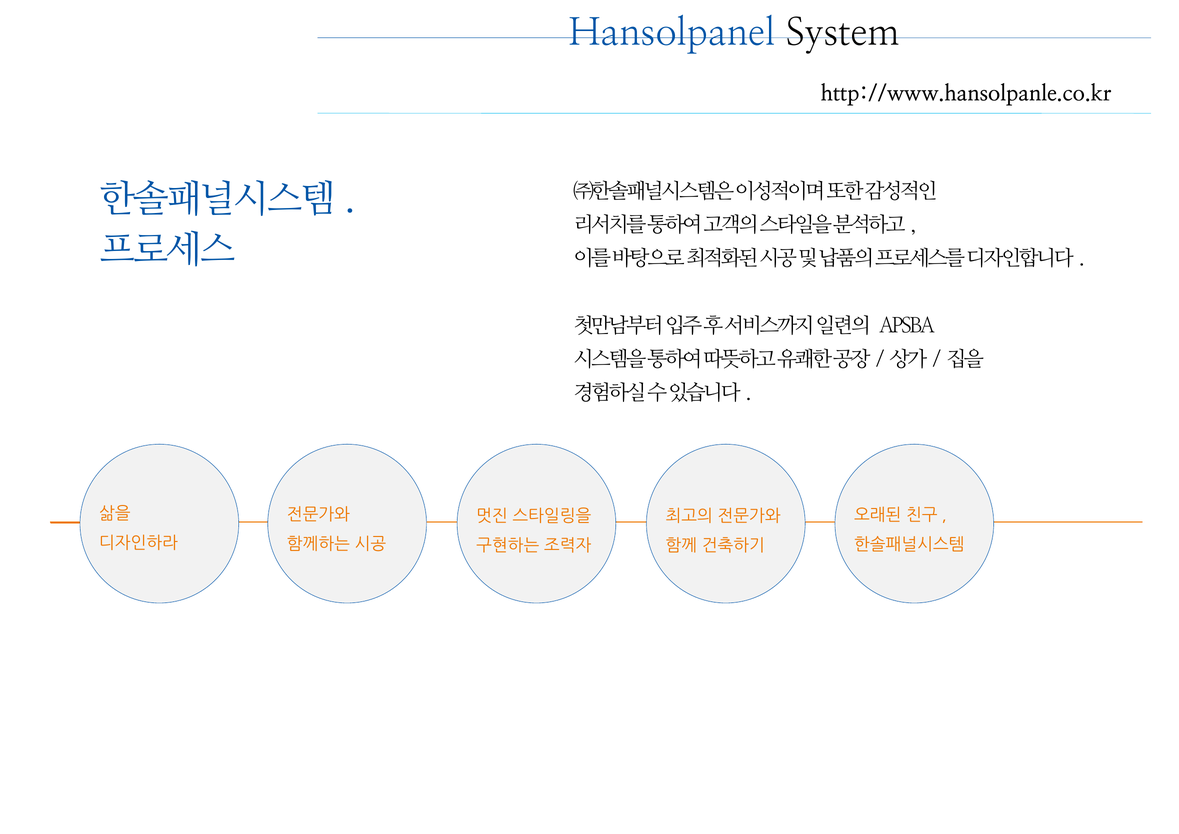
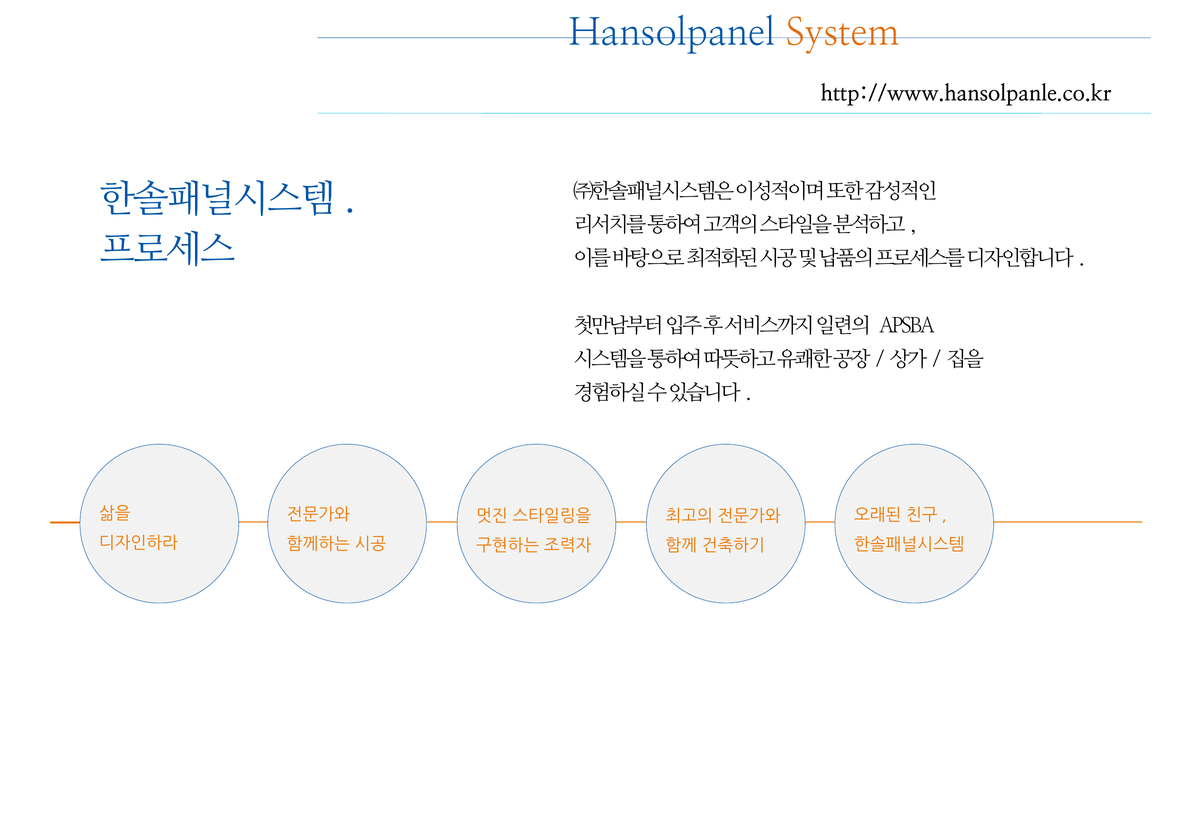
System colour: black -> orange (843, 33)
